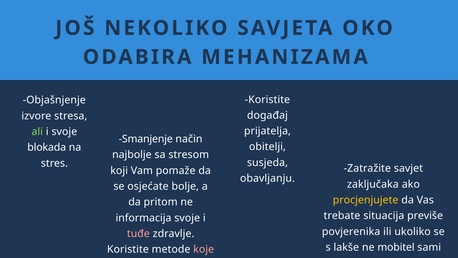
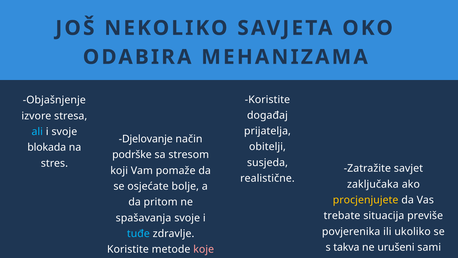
ali colour: light green -> light blue (37, 132)
Smanjenje: Smanjenje -> Djelovanje (146, 139)
najbolje: najbolje -> podrške (132, 155)
obavljanju: obavljanju -> realistične (267, 178)
informacija: informacija -> spašavanja (143, 218)
tuđe colour: pink -> light blue (138, 233)
lakše: lakše -> takva (346, 247)
mobitel: mobitel -> urušeni (396, 247)
